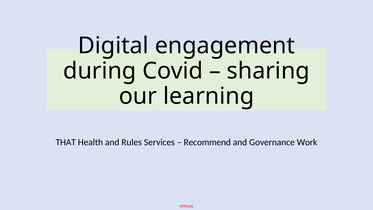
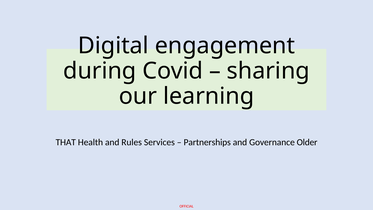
Recommend: Recommend -> Partnerships (207, 142)
Work: Work -> Older (307, 142)
